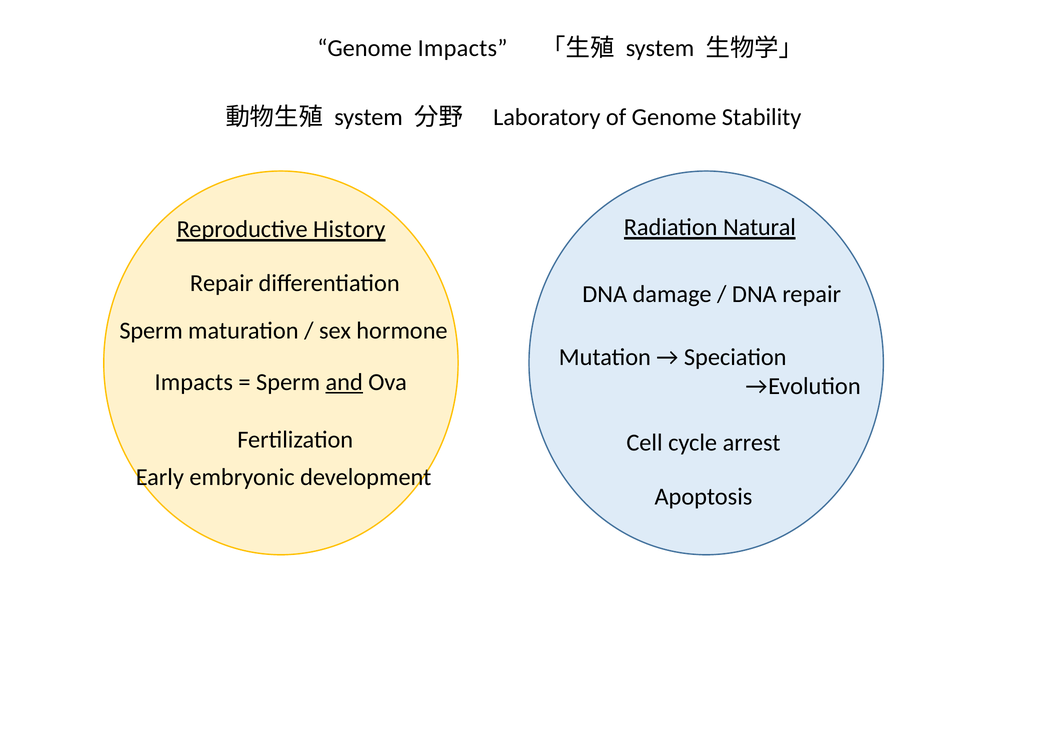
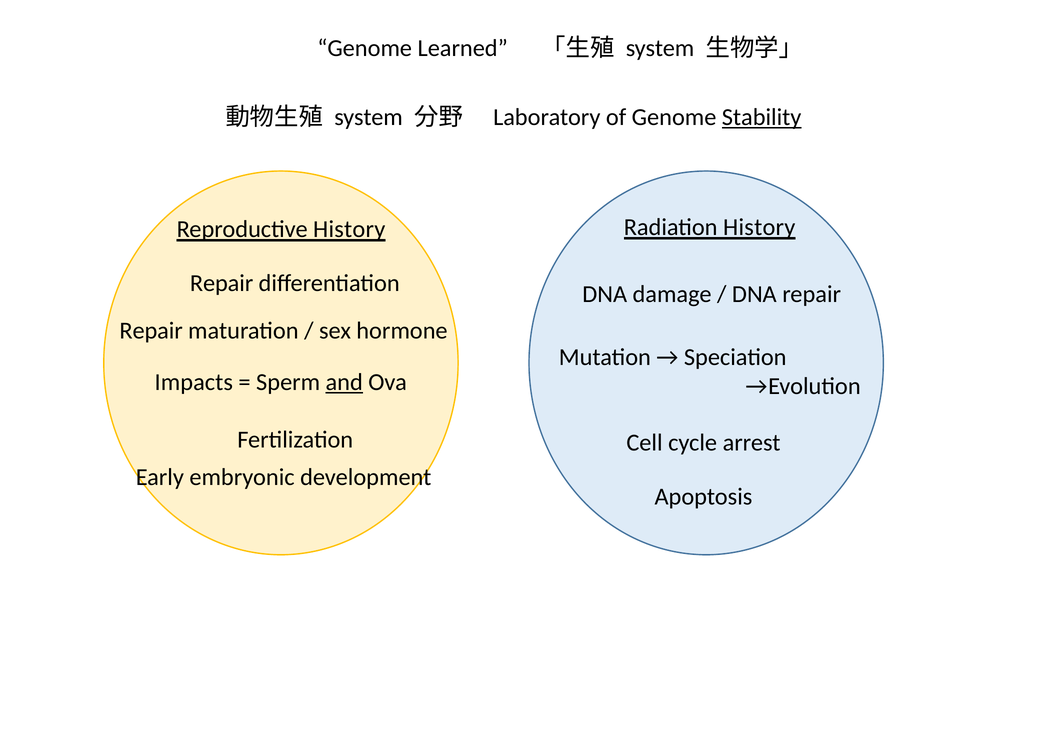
Genome Impacts: Impacts -> Learned (463, 48)
Stability underline: none -> present (762, 117)
Radiation Natural: Natural -> History (759, 227)
Sperm: Sperm -> Repair (151, 331)
